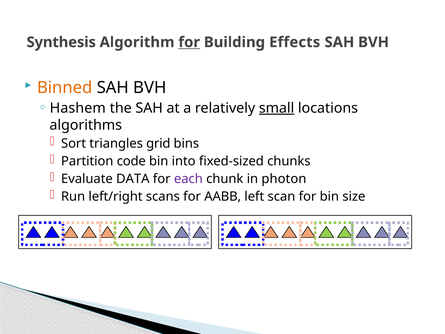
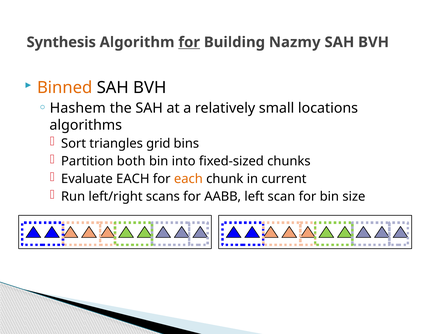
Effects: Effects -> Nazmy (295, 42)
small underline: present -> none (277, 108)
code: code -> both (131, 161)
Evaluate DATA: DATA -> EACH (133, 179)
each colour: purple -> orange (188, 179)
photon: photon -> current (284, 179)
